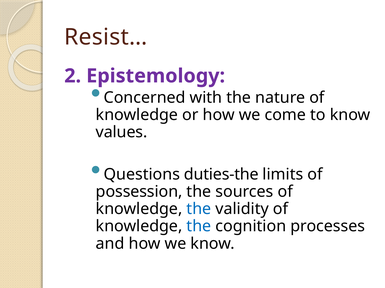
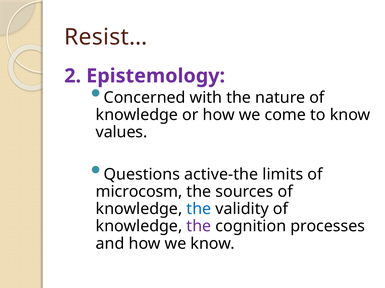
duties-the: duties-the -> active-the (221, 175)
possession: possession -> microcosm (139, 192)
the colour: blue -> purple (199, 227)
